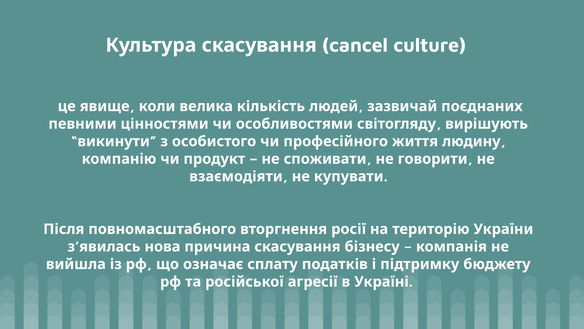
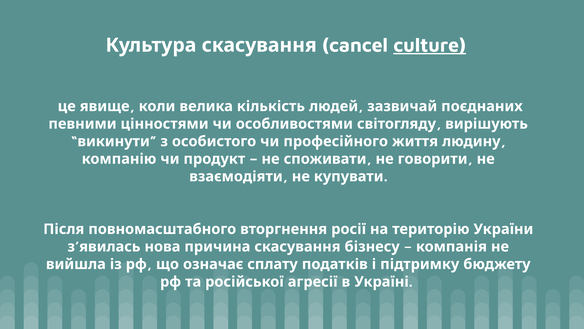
culture underline: none -> present (430, 45)
